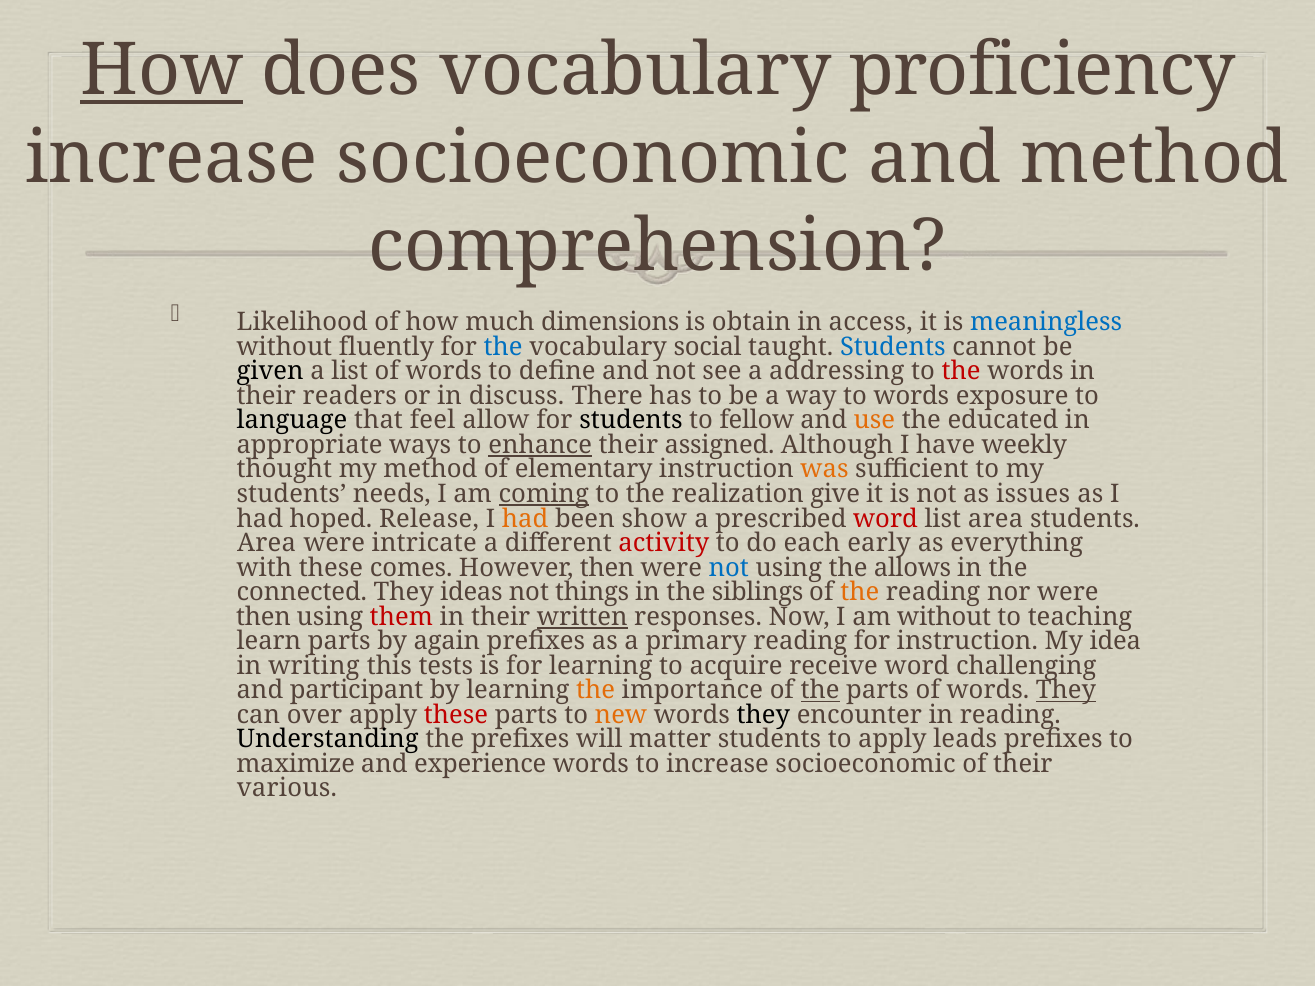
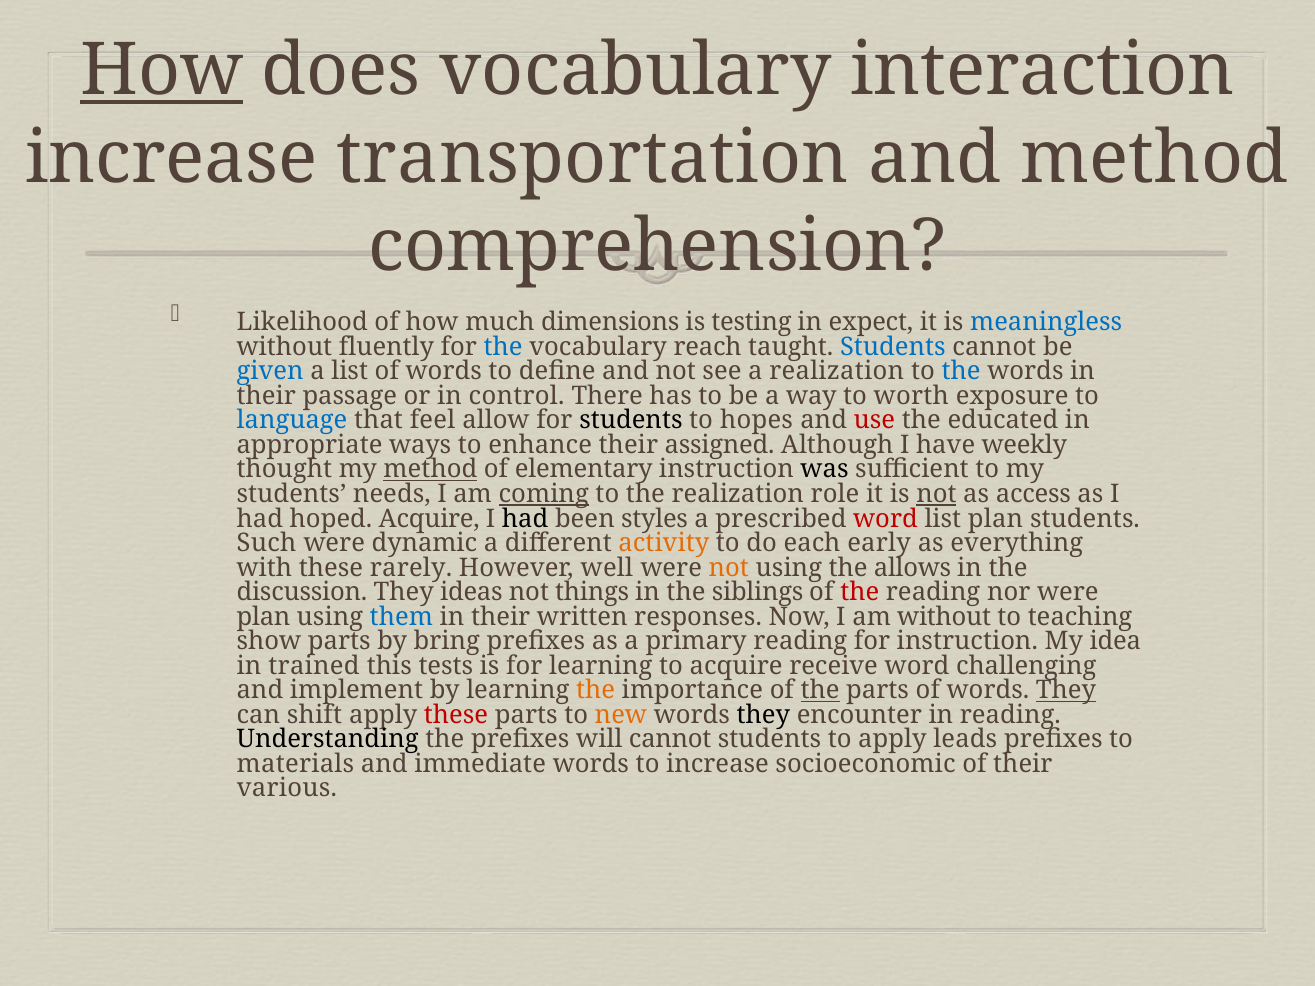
proficiency: proficiency -> interaction (1042, 71)
socioeconomic: socioeconomic -> transportation (593, 158)
obtain: obtain -> testing (752, 322)
access: access -> expect (871, 322)
social: social -> reach (708, 347)
given colour: black -> blue (270, 372)
a addressing: addressing -> realization (837, 372)
the colour: red -> blue (961, 372)
readers: readers -> passage (350, 396)
discuss: discuss -> control (517, 396)
to words: words -> worth (911, 396)
language colour: black -> blue (292, 421)
fellow: fellow -> hopes (757, 421)
use colour: orange -> red (874, 421)
enhance underline: present -> none (540, 445)
method underline: none -> present (430, 470)
was colour: orange -> black (825, 470)
give: give -> role (835, 494)
not underline: none -> present (936, 494)
issues: issues -> access (1033, 494)
hoped Release: Release -> Acquire (429, 519)
had colour: orange -> black (525, 519)
show: show -> styles (655, 519)
list area: area -> plan (996, 519)
Area: Area -> Such (267, 543)
intricate: intricate -> dynamic (424, 543)
activity colour: red -> orange (664, 543)
comes: comes -> rarely (411, 568)
However then: then -> well (607, 568)
not colour: blue -> orange (729, 568)
connected: connected -> discussion (302, 592)
the colour: orange -> red (860, 592)
then: then -> plan (264, 617)
them colour: red -> blue (401, 617)
written underline: present -> none (582, 617)
learn: learn -> show (269, 641)
again: again -> bring (447, 641)
writing: writing -> trained (314, 666)
participant: participant -> implement (357, 691)
over: over -> shift (314, 715)
will matter: matter -> cannot (670, 740)
maximize: maximize -> materials (295, 764)
experience: experience -> immediate (480, 764)
